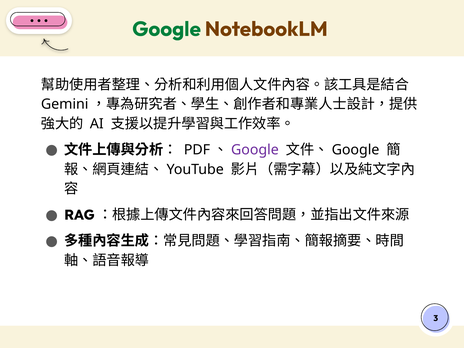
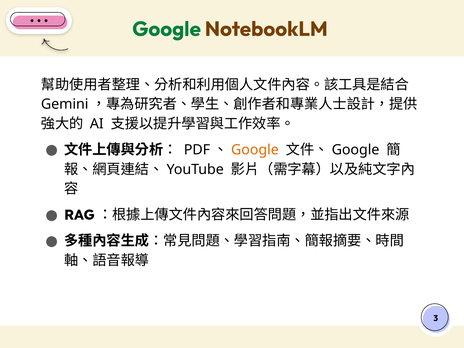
Google colour: purple -> orange (255, 150)
